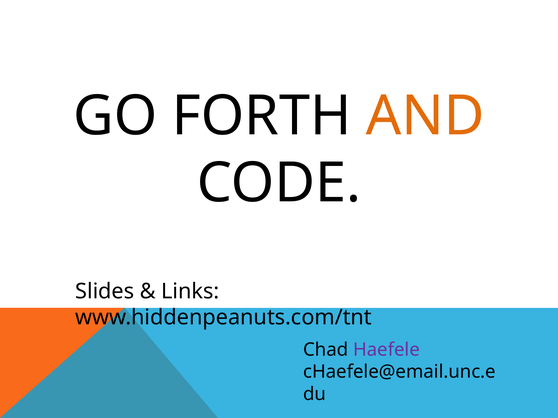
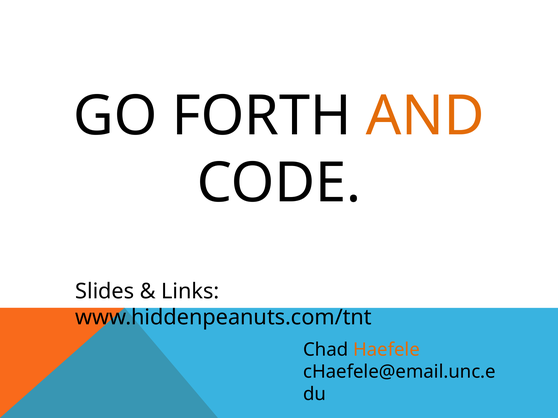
Haefele colour: purple -> orange (386, 350)
